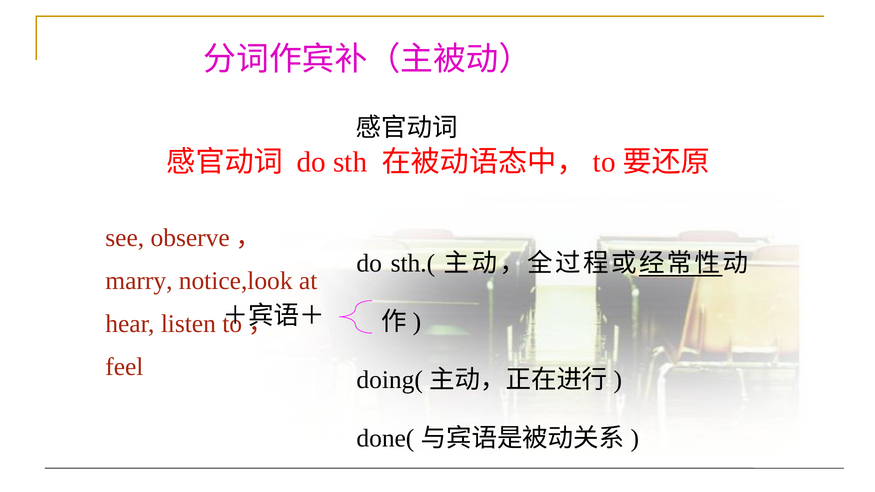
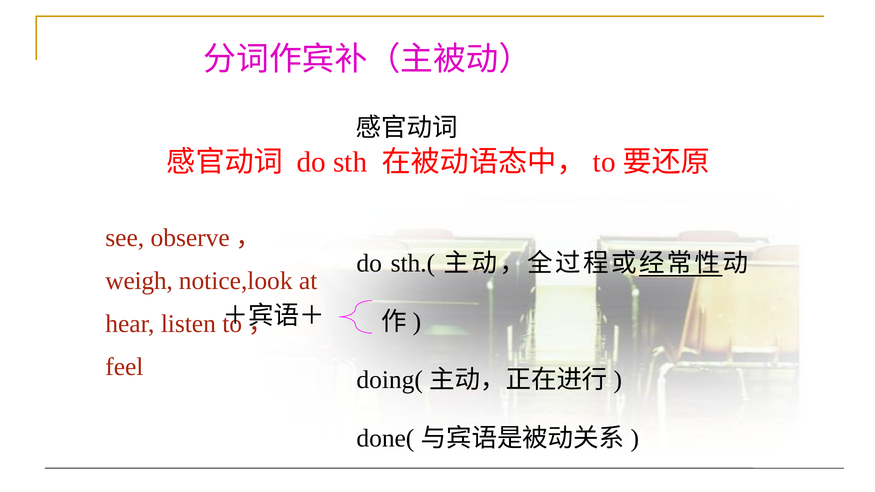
marry: marry -> weigh (139, 281)
